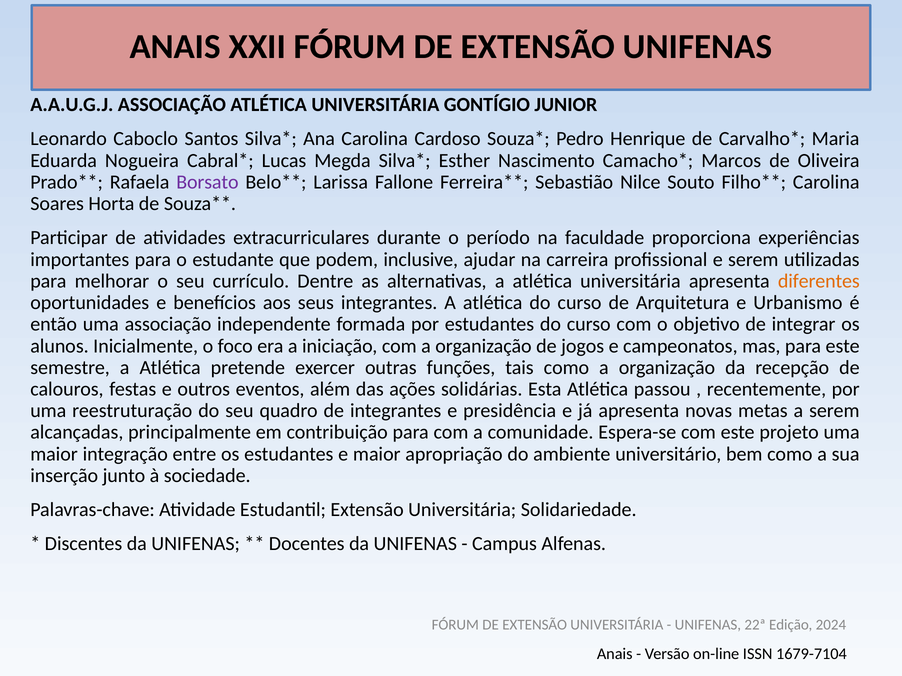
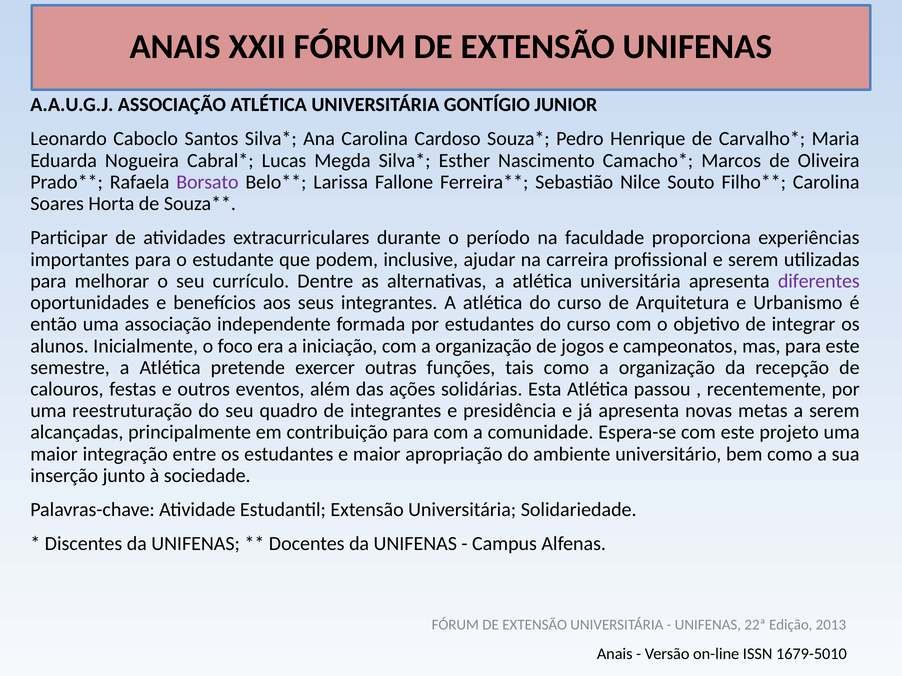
diferentes colour: orange -> purple (819, 281)
2024: 2024 -> 2013 (831, 625)
1679-7104: 1679-7104 -> 1679-5010 (811, 655)
